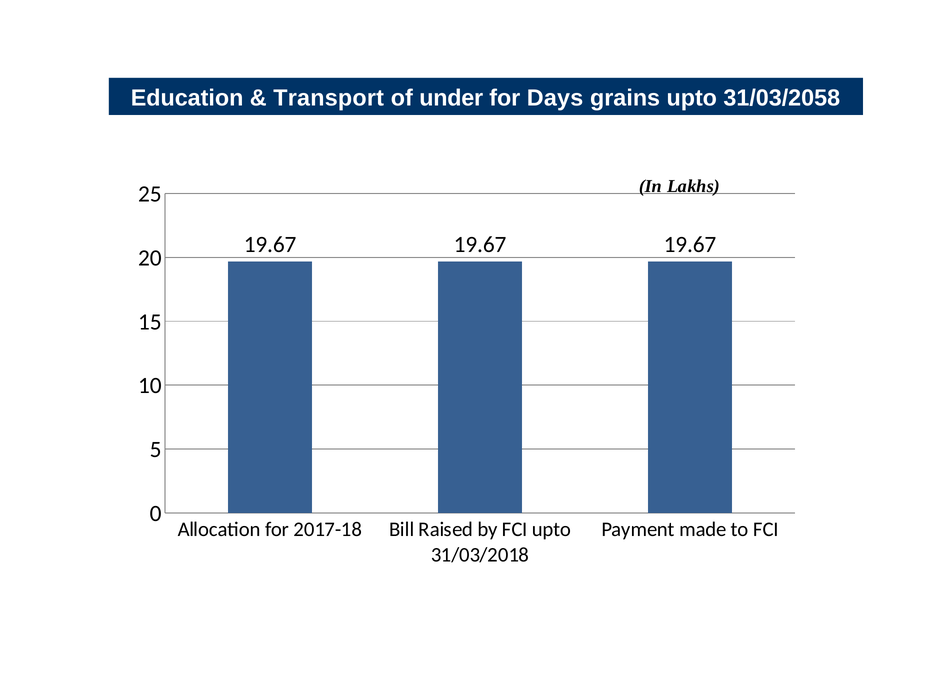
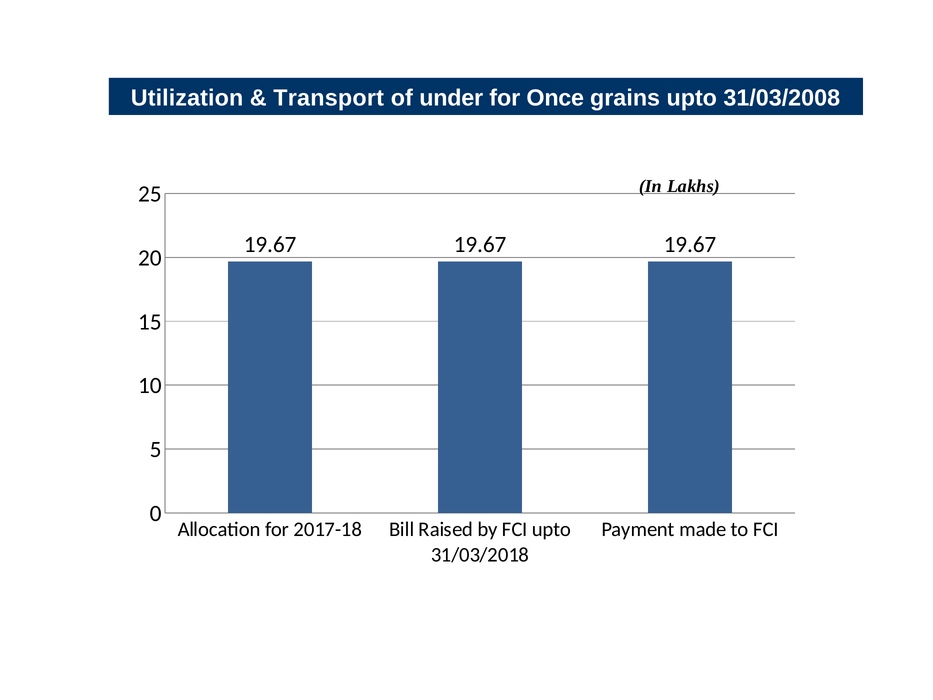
Education: Education -> Utilization (187, 98)
Days: Days -> Once (555, 98)
31/03/2058: 31/03/2058 -> 31/03/2008 (782, 98)
